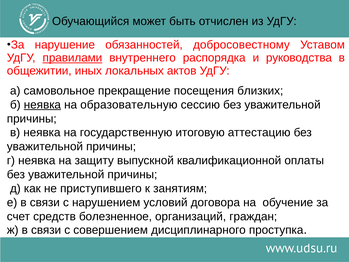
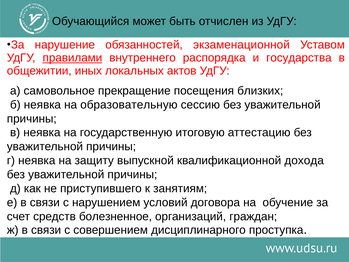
добросовестному: добросовестному -> экзаменационной (241, 45)
руководства: руководства -> государства (299, 58)
неявка underline: present -> none (42, 105)
оплаты: оплаты -> дохода (304, 160)
